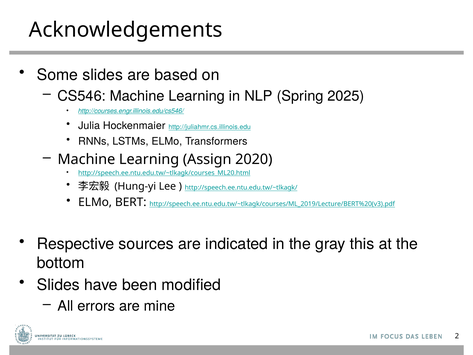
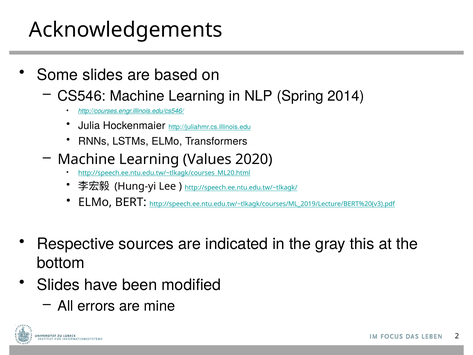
2025: 2025 -> 2014 (346, 96)
Assign: Assign -> Values (207, 159)
